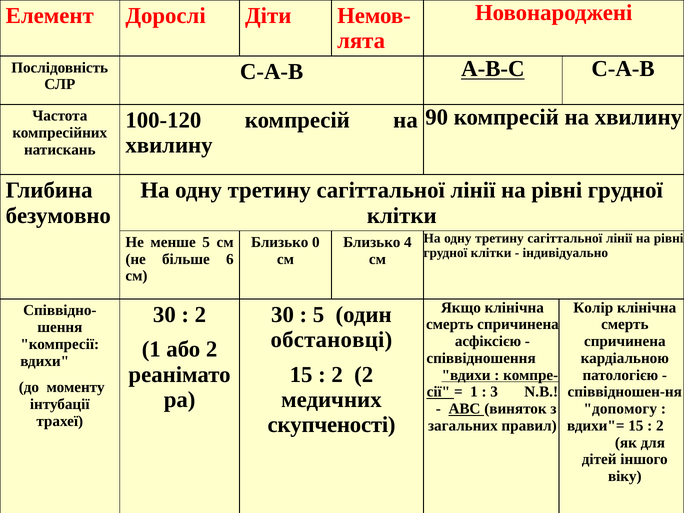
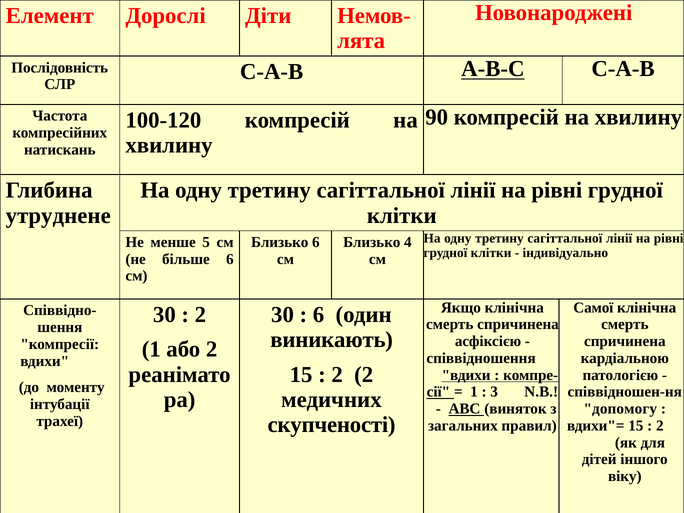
безумовно: безумовно -> утруднене (58, 215)
Близько 0: 0 -> 6 (316, 242)
Колір: Колір -> Самої (593, 308)
5: 5 -> 6 (319, 315)
обстановці: обстановці -> виникають (332, 340)
